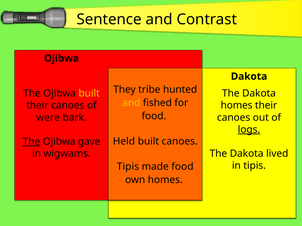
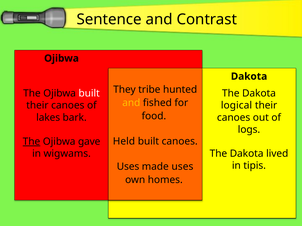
built colour: yellow -> white (89, 94)
homes: homes -> logical (236, 106)
were: were -> lakes (48, 118)
logs underline: present -> none (249, 130)
Tipis: Tipis -> Uses (128, 167)
made food: food -> uses (182, 167)
